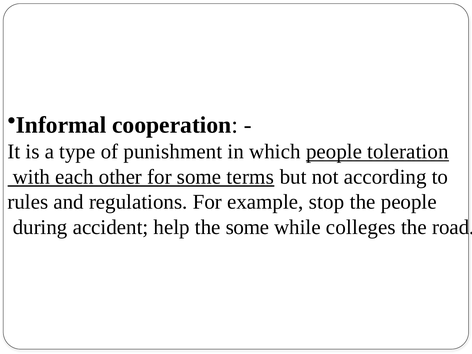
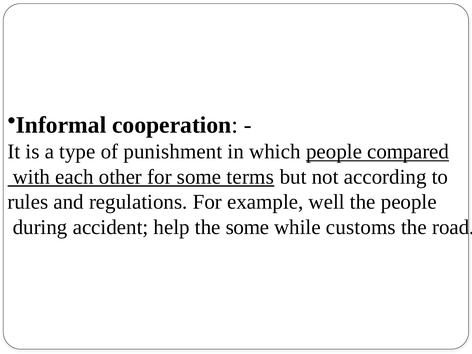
toleration: toleration -> compared (408, 152)
stop: stop -> well (327, 202)
colleges: colleges -> customs (361, 227)
